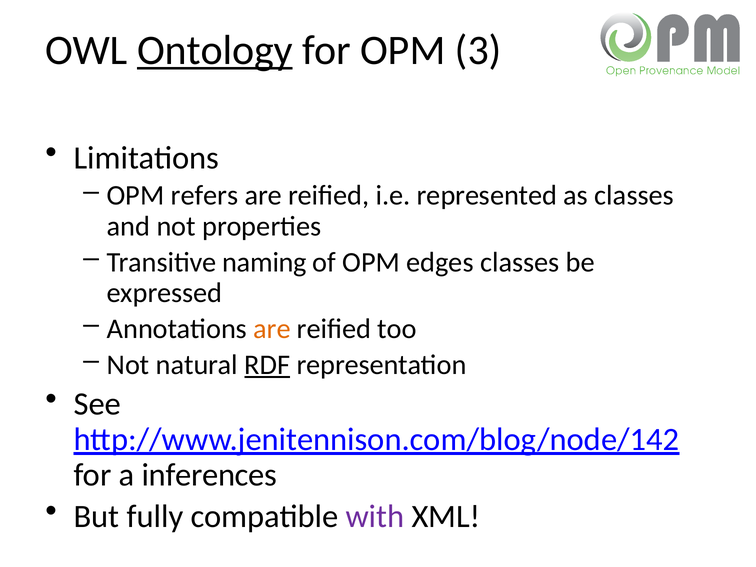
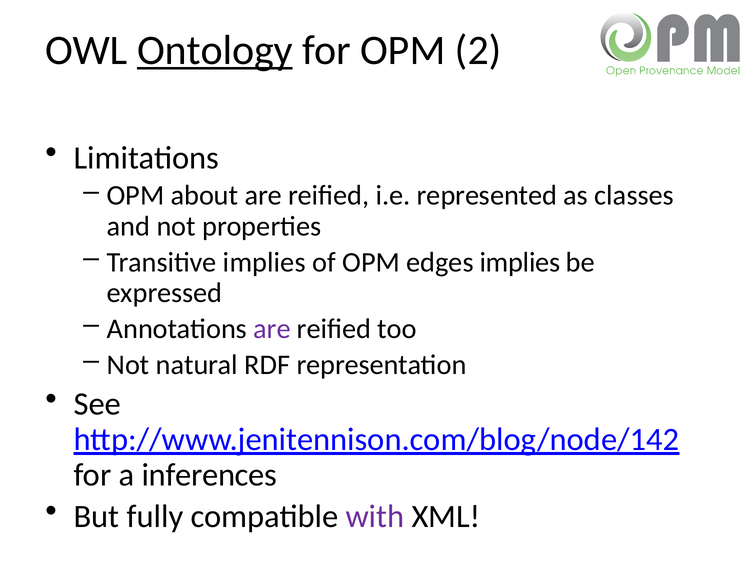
3: 3 -> 2 (478, 50)
refers: refers -> about (205, 196)
Transitive naming: naming -> implies (264, 262)
edges classes: classes -> implies (520, 262)
are colour: orange -> purple (272, 329)
RDF underline: present -> none (267, 365)
